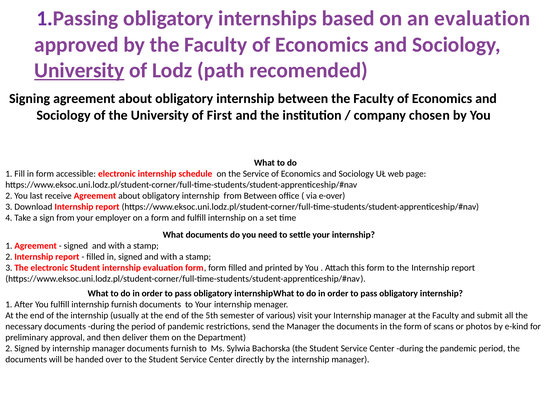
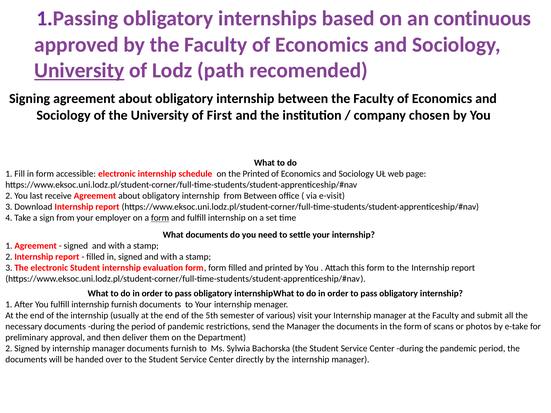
an evaluation: evaluation -> continuous (483, 18)
the Service: Service -> Printed (256, 174)
e-over: e-over -> e-visit (332, 196)
form underline: none -> present (160, 218)
e-kind: e-kind -> e-take (516, 327)
